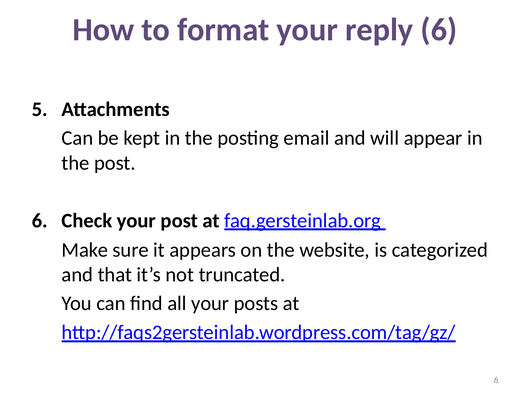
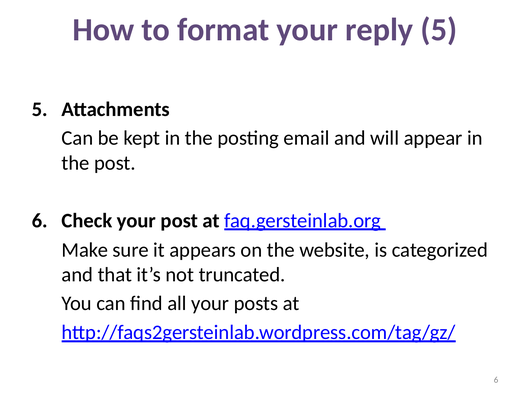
reply 6: 6 -> 5 (439, 30)
